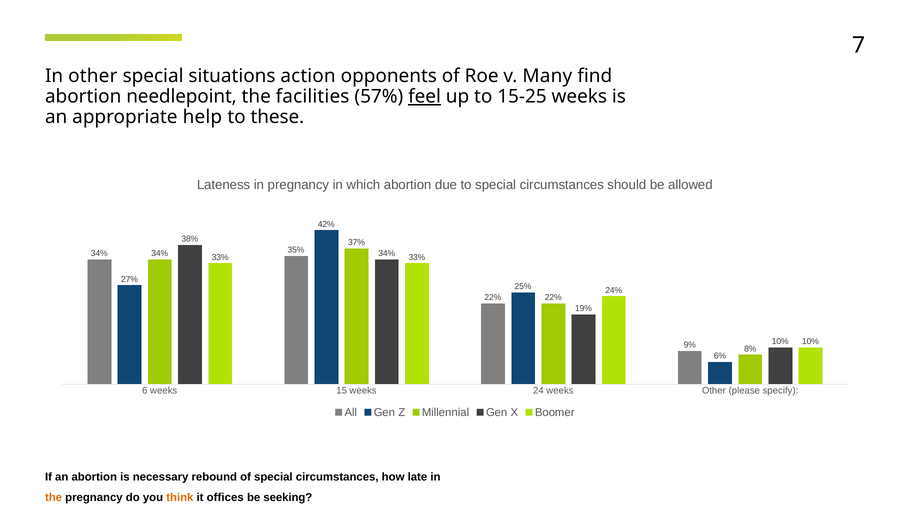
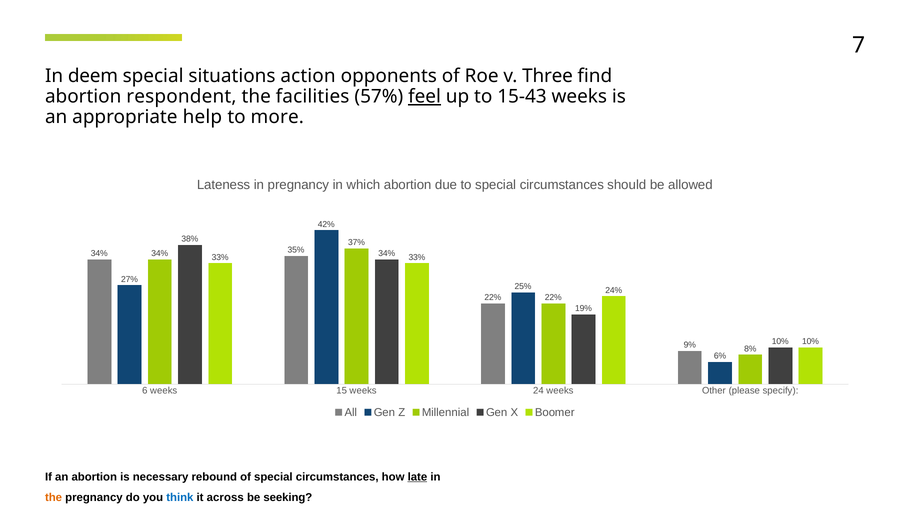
In other: other -> deem (93, 76)
Many: Many -> Three (548, 76)
needlepoint: needlepoint -> respondent (181, 97)
15-25: 15-25 -> 15-43 (522, 97)
these: these -> more (277, 117)
late underline: none -> present (417, 477)
think colour: orange -> blue (180, 497)
offices: offices -> across (225, 497)
